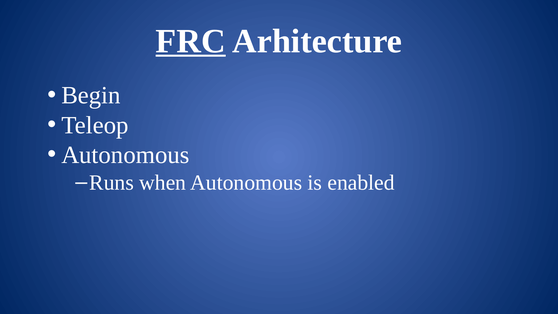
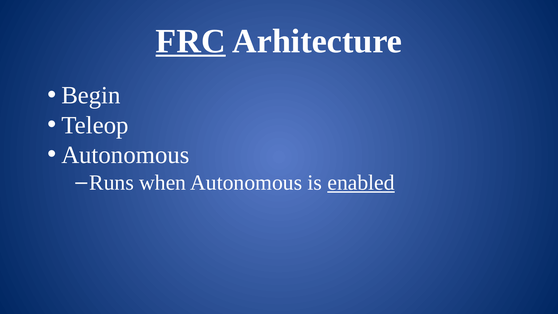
enabled underline: none -> present (361, 183)
